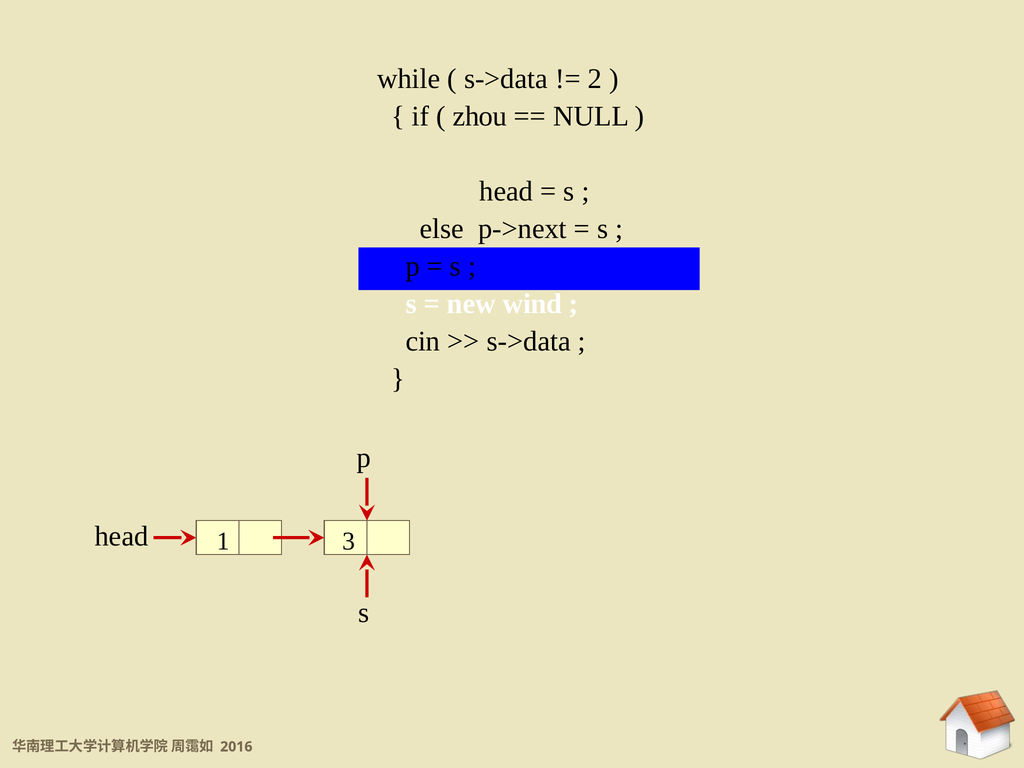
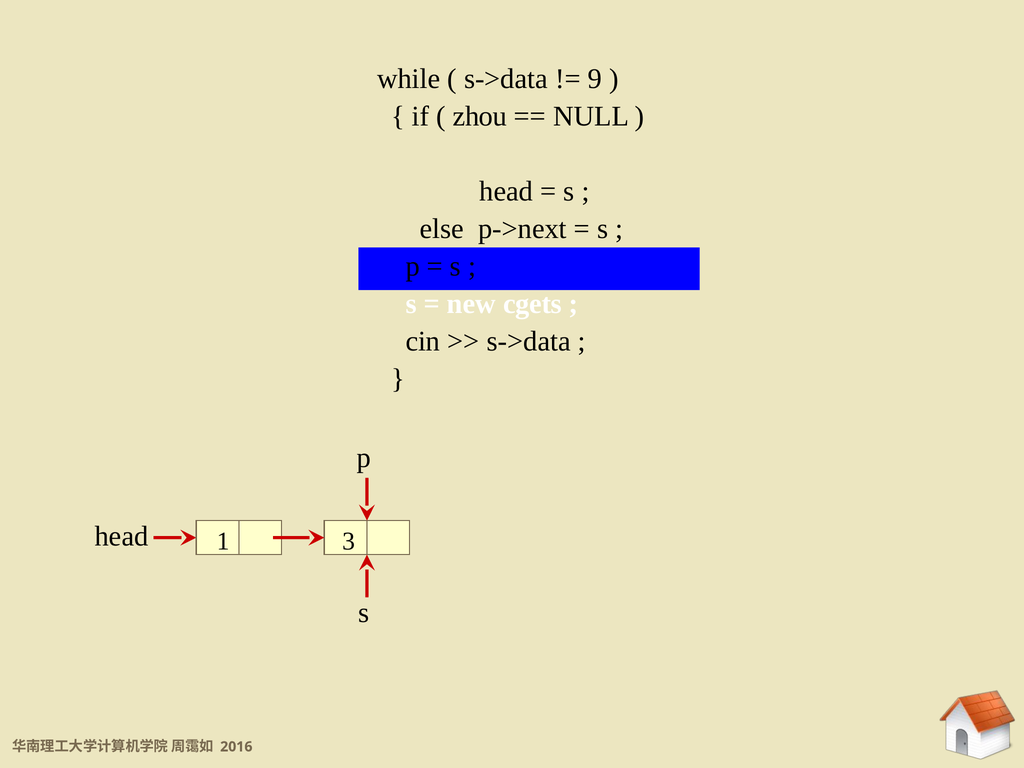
2: 2 -> 9 (595, 79)
wind: wind -> cgets (533, 304)
